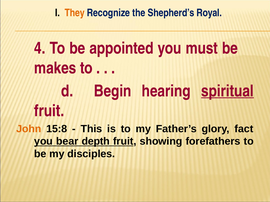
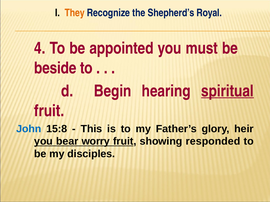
makes: makes -> beside (55, 68)
John colour: orange -> blue (29, 129)
fact: fact -> heir (244, 129)
depth: depth -> worry (96, 142)
forefathers: forefathers -> responded (213, 142)
